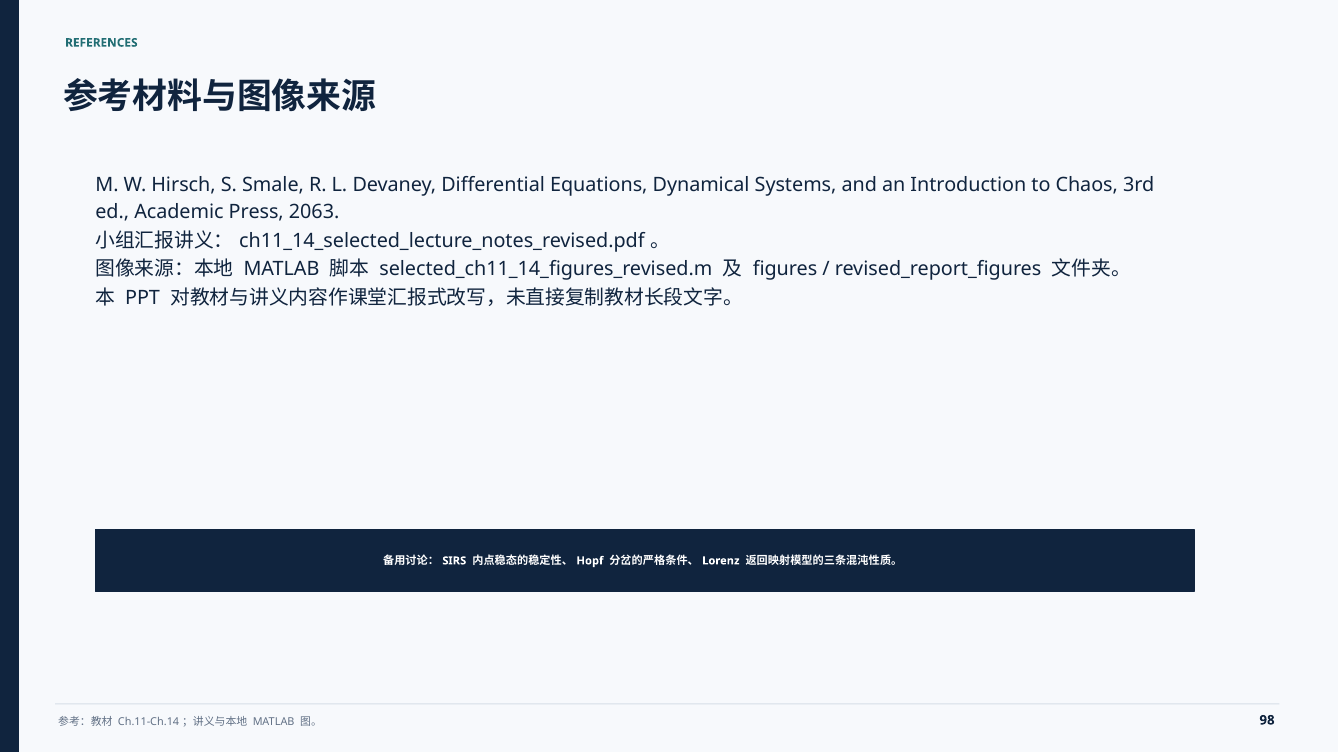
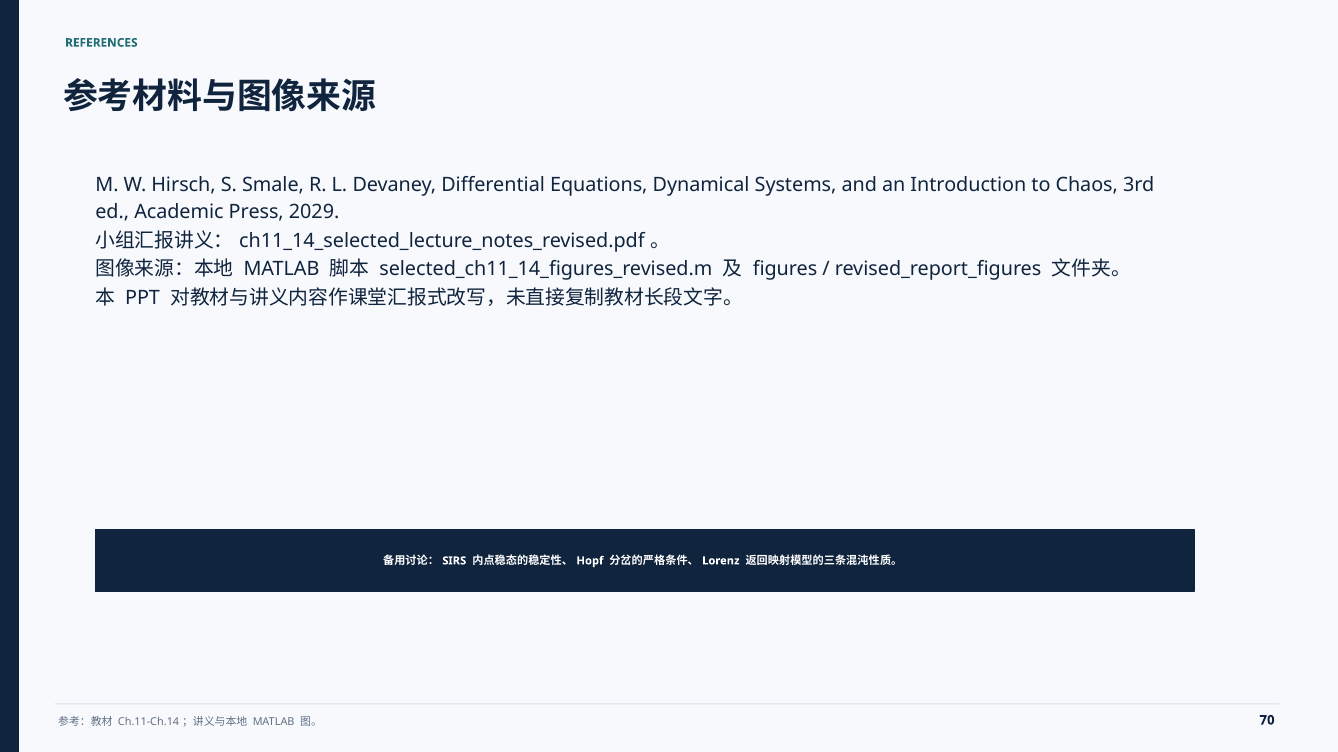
2063: 2063 -> 2029 (314, 212)
98: 98 -> 70 (1267, 721)
